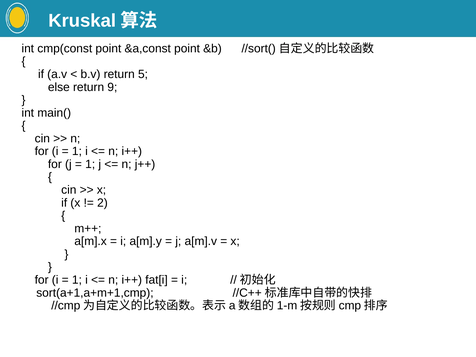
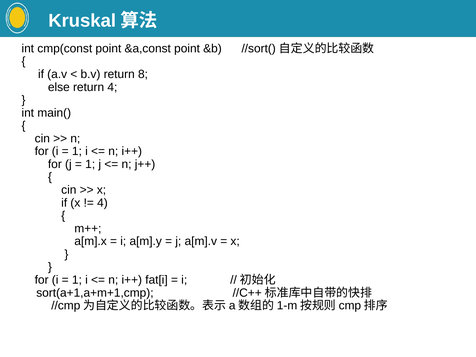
5: 5 -> 8 (143, 74)
return 9: 9 -> 4 (112, 87)
2: 2 -> 4 (102, 203)
